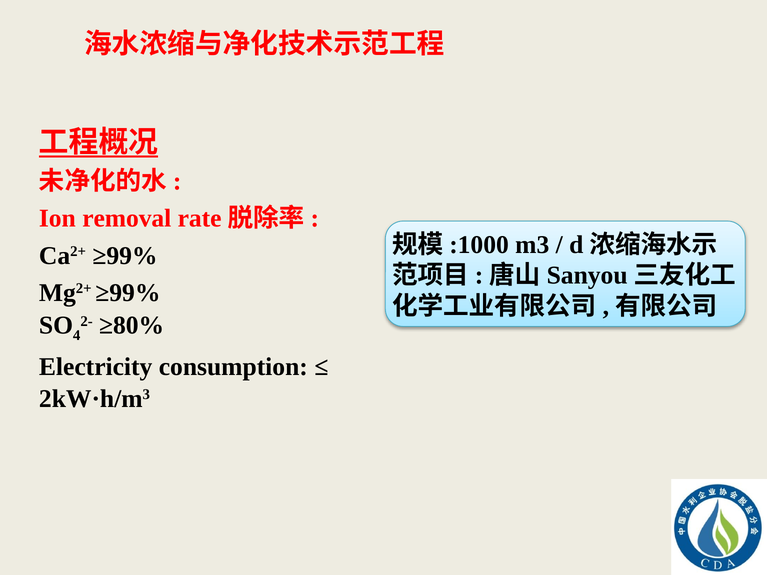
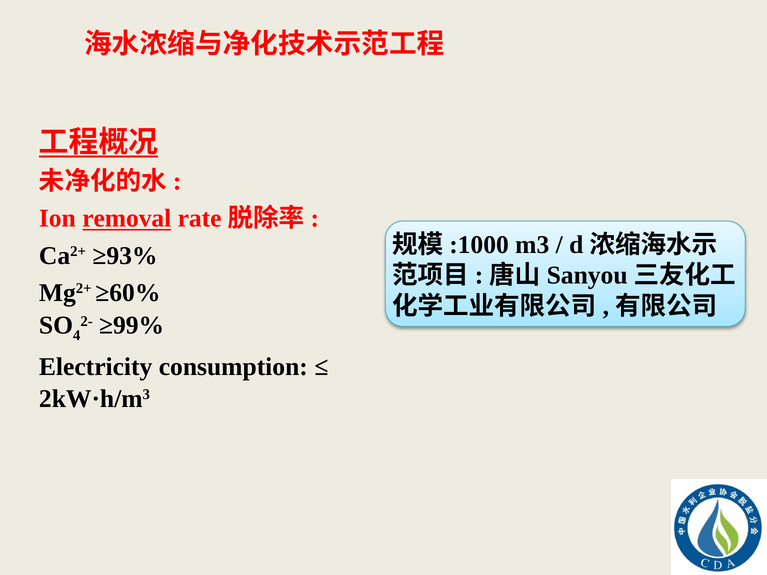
removal underline: none -> present (127, 219)
Ca2+ ≥99%: ≥99% -> ≥93% (125, 256)
Mg2+ ≥99%: ≥99% -> ≥60% (128, 293)
≥80%: ≥80% -> ≥99% (132, 326)
